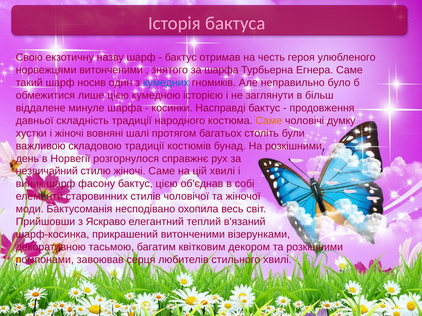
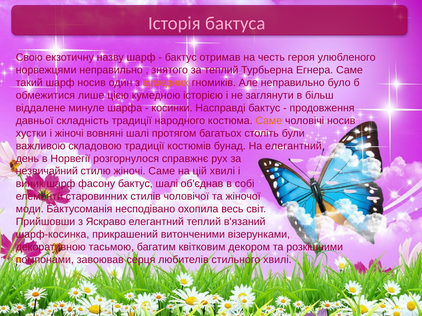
норвежцями витонченими: витонченими -> неправильно (111, 70)
за шарфа: шарфа -> теплий (221, 70)
кумедних colour: blue -> orange (166, 83)
чоловічі думку: думку -> носив (341, 121)
На розкішними: розкішними -> елегантний (293, 146)
бактус цією: цією -> шалі (167, 184)
